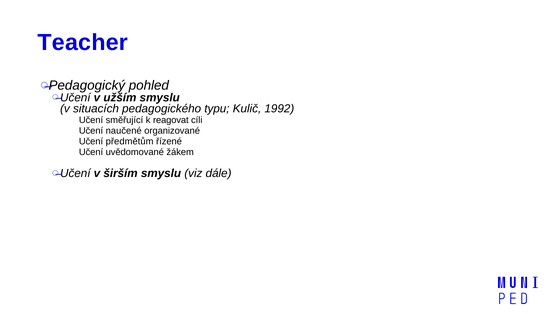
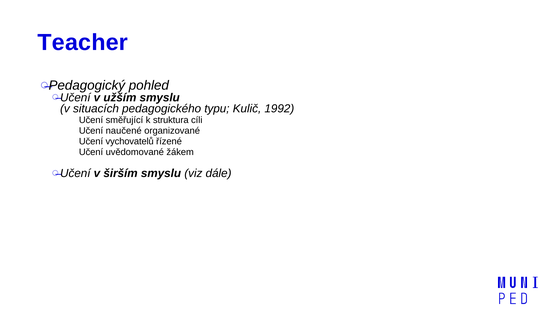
reagovat: reagovat -> struktura (171, 120)
předmětům: předmětům -> vychovatelů (130, 141)
